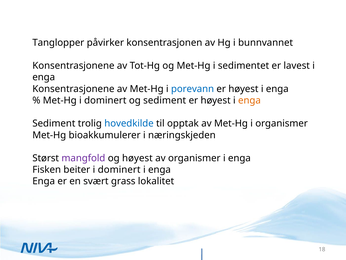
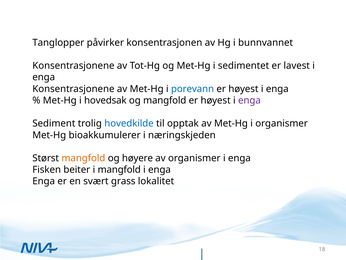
Met-Hg i dominert: dominert -> hovedsak (105, 100)
og sediment: sediment -> mangfold (165, 100)
enga colour: orange -> purple (249, 100)
mangfold colour: purple -> orange (83, 158)
og høyest: høyest -> høyere (137, 158)
beiter i dominert: dominert -> mangfold (119, 169)
